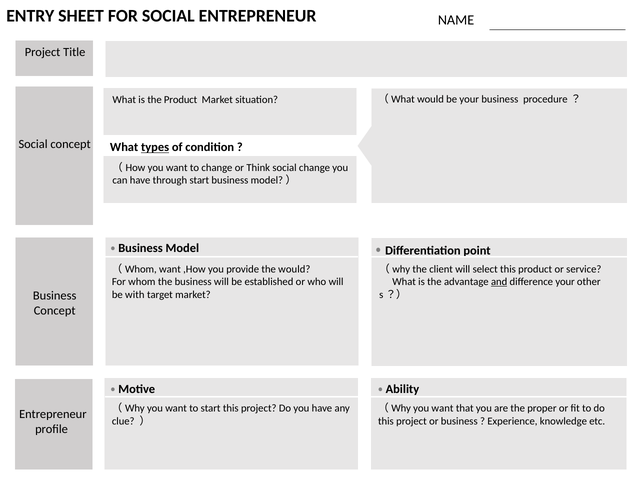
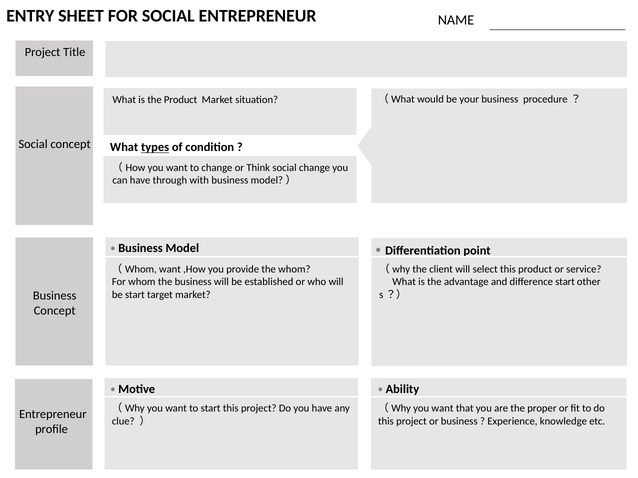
through start: start -> with (199, 181)
the would: would -> whom (294, 269)
and underline: present -> none (499, 282)
difference your: your -> start (565, 282)
be with: with -> start (135, 295)
